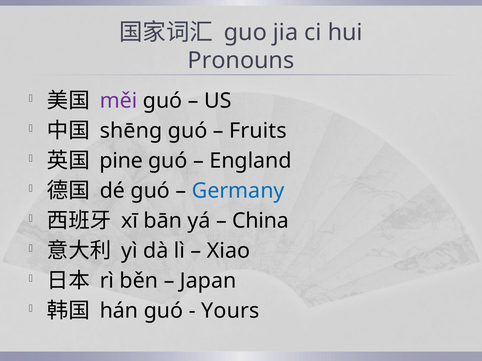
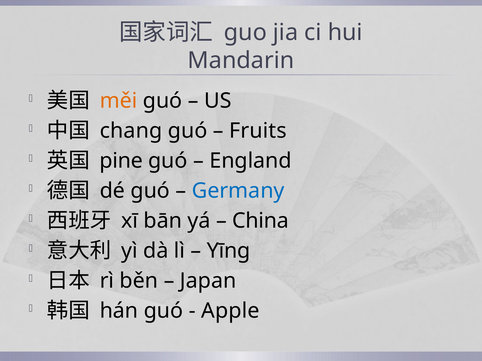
Pronouns: Pronouns -> Mandarin (241, 61)
měi colour: purple -> orange (119, 101)
shēng: shēng -> chang (131, 131)
Xiao: Xiao -> Yīng (229, 251)
Yours: Yours -> Apple (230, 311)
